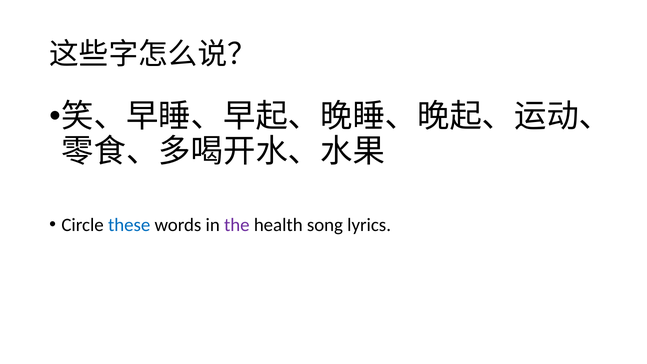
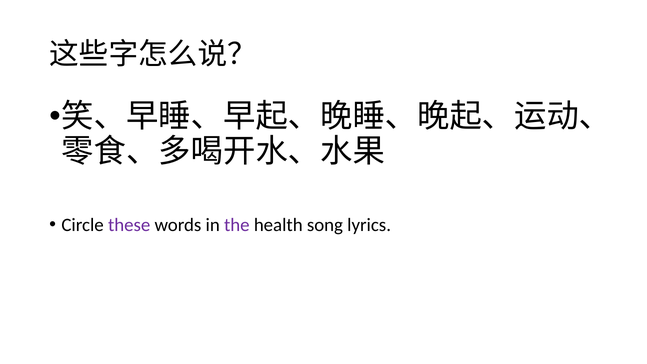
these colour: blue -> purple (129, 225)
